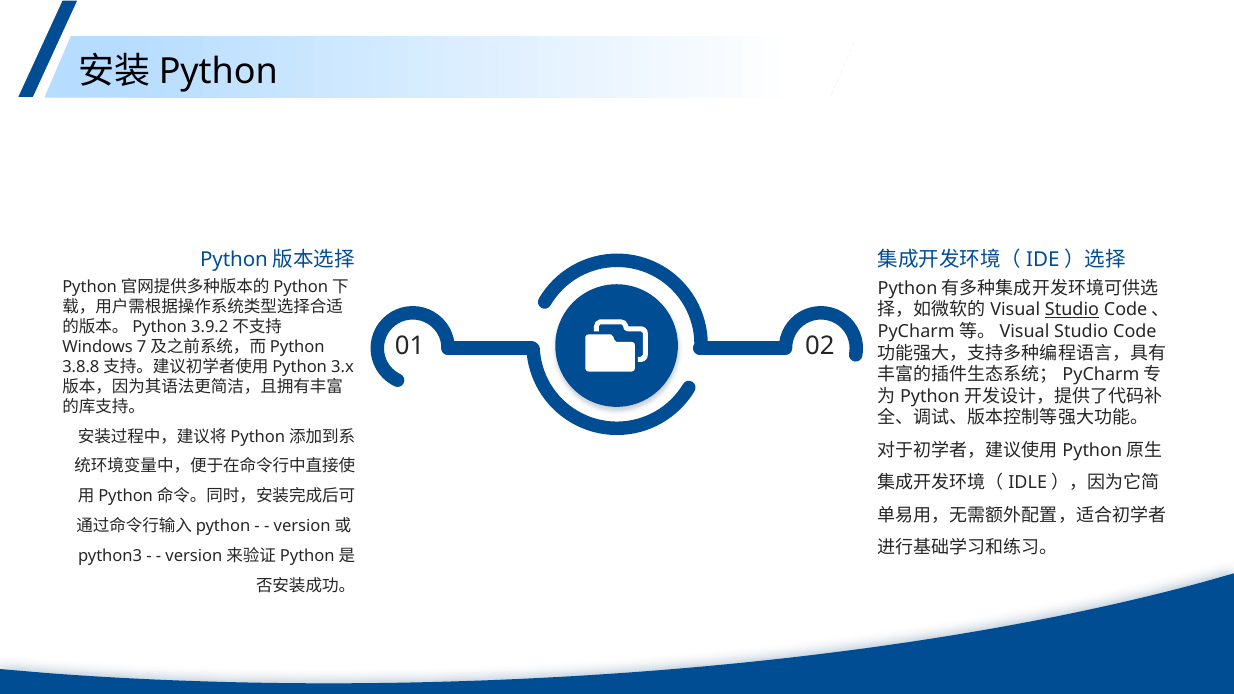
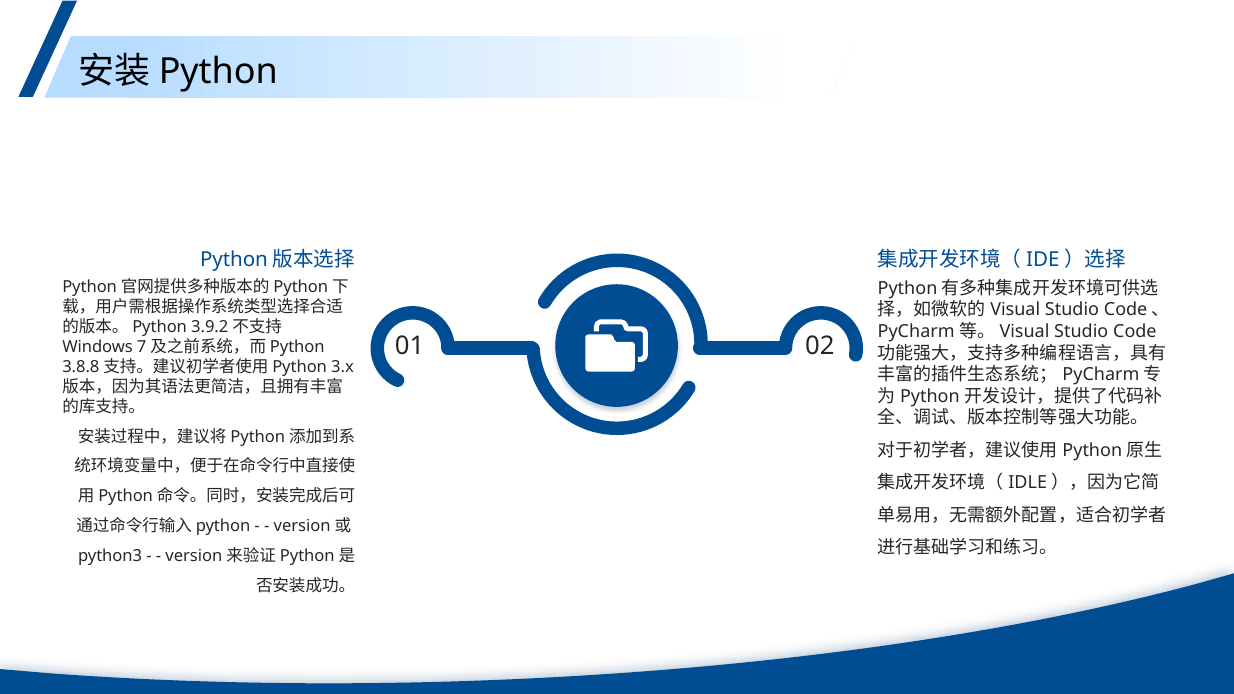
Studio underline: present -> none (1072, 310)
